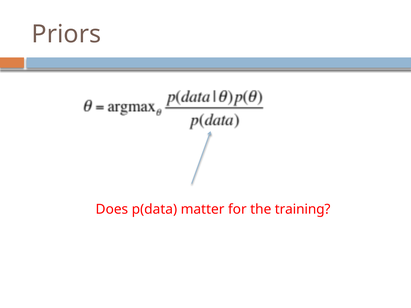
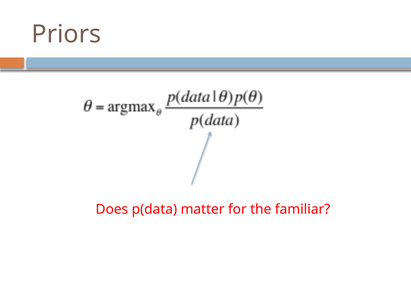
training: training -> familiar (303, 210)
